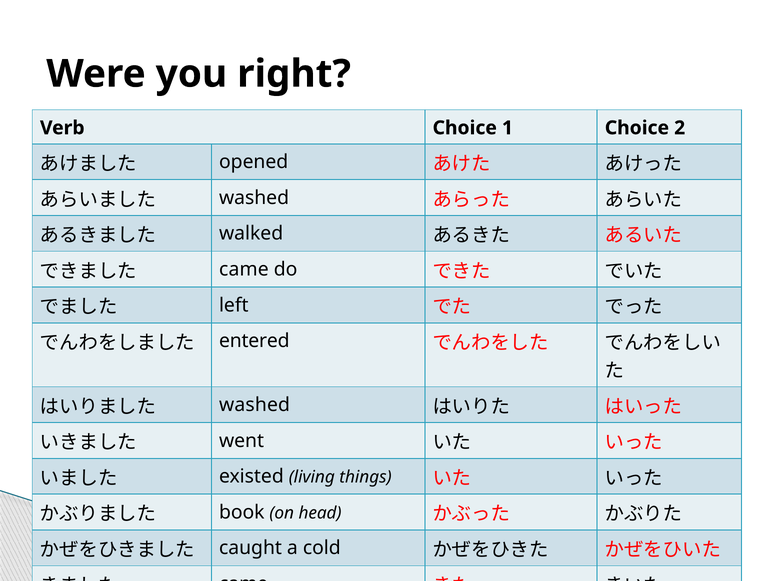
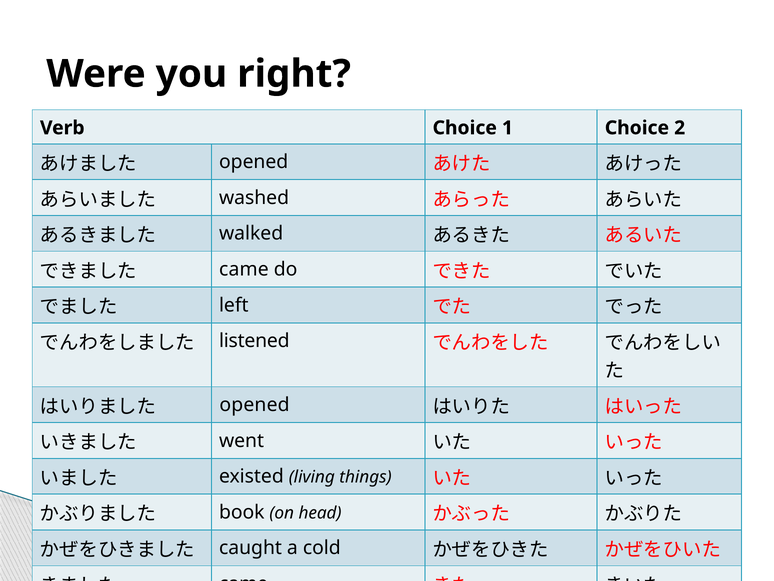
entered: entered -> listened (254, 341)
washed: washed -> opened (255, 405)
